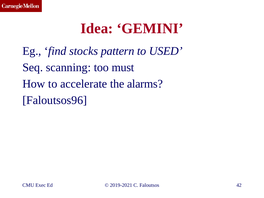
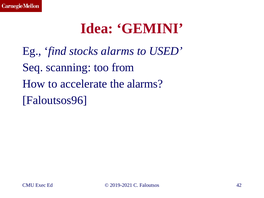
stocks pattern: pattern -> alarms (118, 51)
must: must -> from (123, 67)
